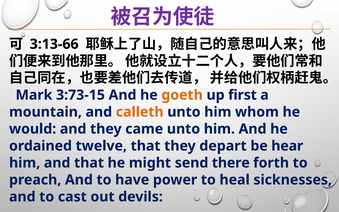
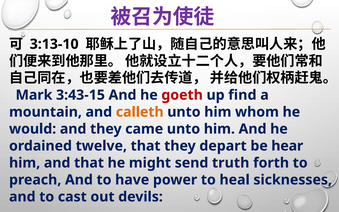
3:13-66: 3:13-66 -> 3:13-10 (54, 44)
3:73-15: 3:73-15 -> 3:43-15 (80, 95)
goeth colour: orange -> red (182, 95)
first: first -> find (242, 95)
there: there -> truth (231, 163)
